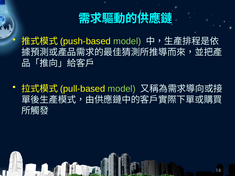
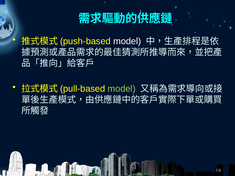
model colour: light green -> white (127, 41)
